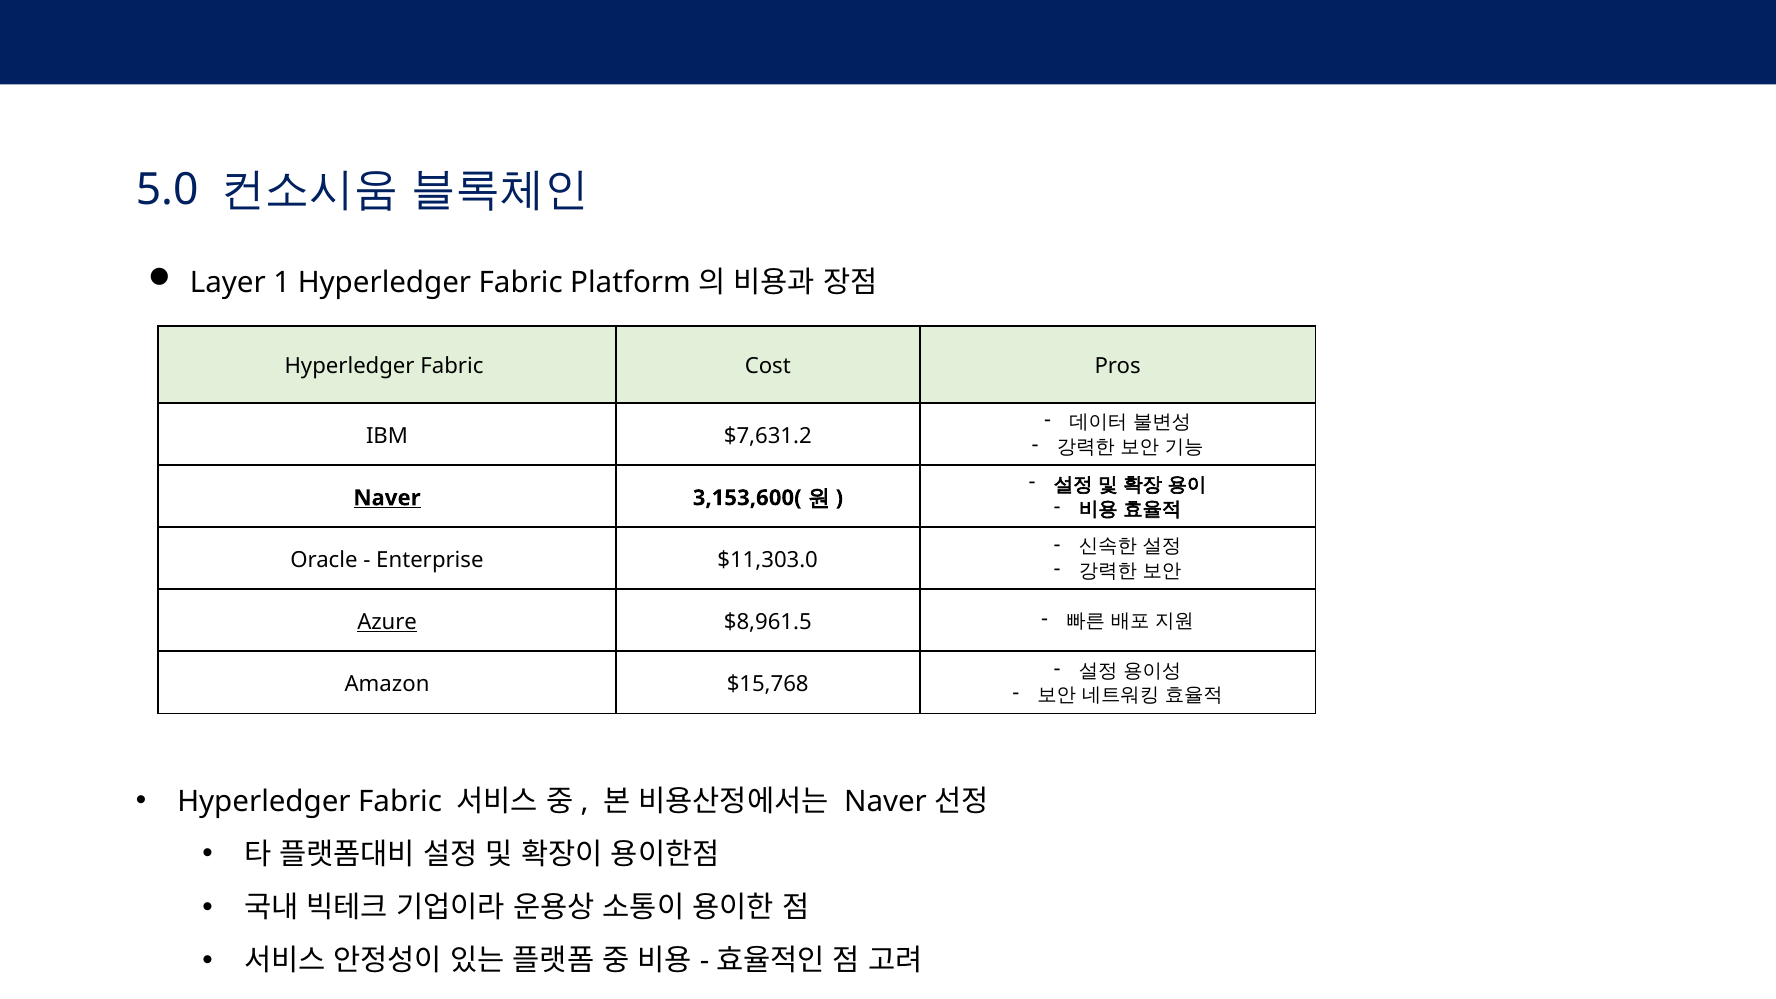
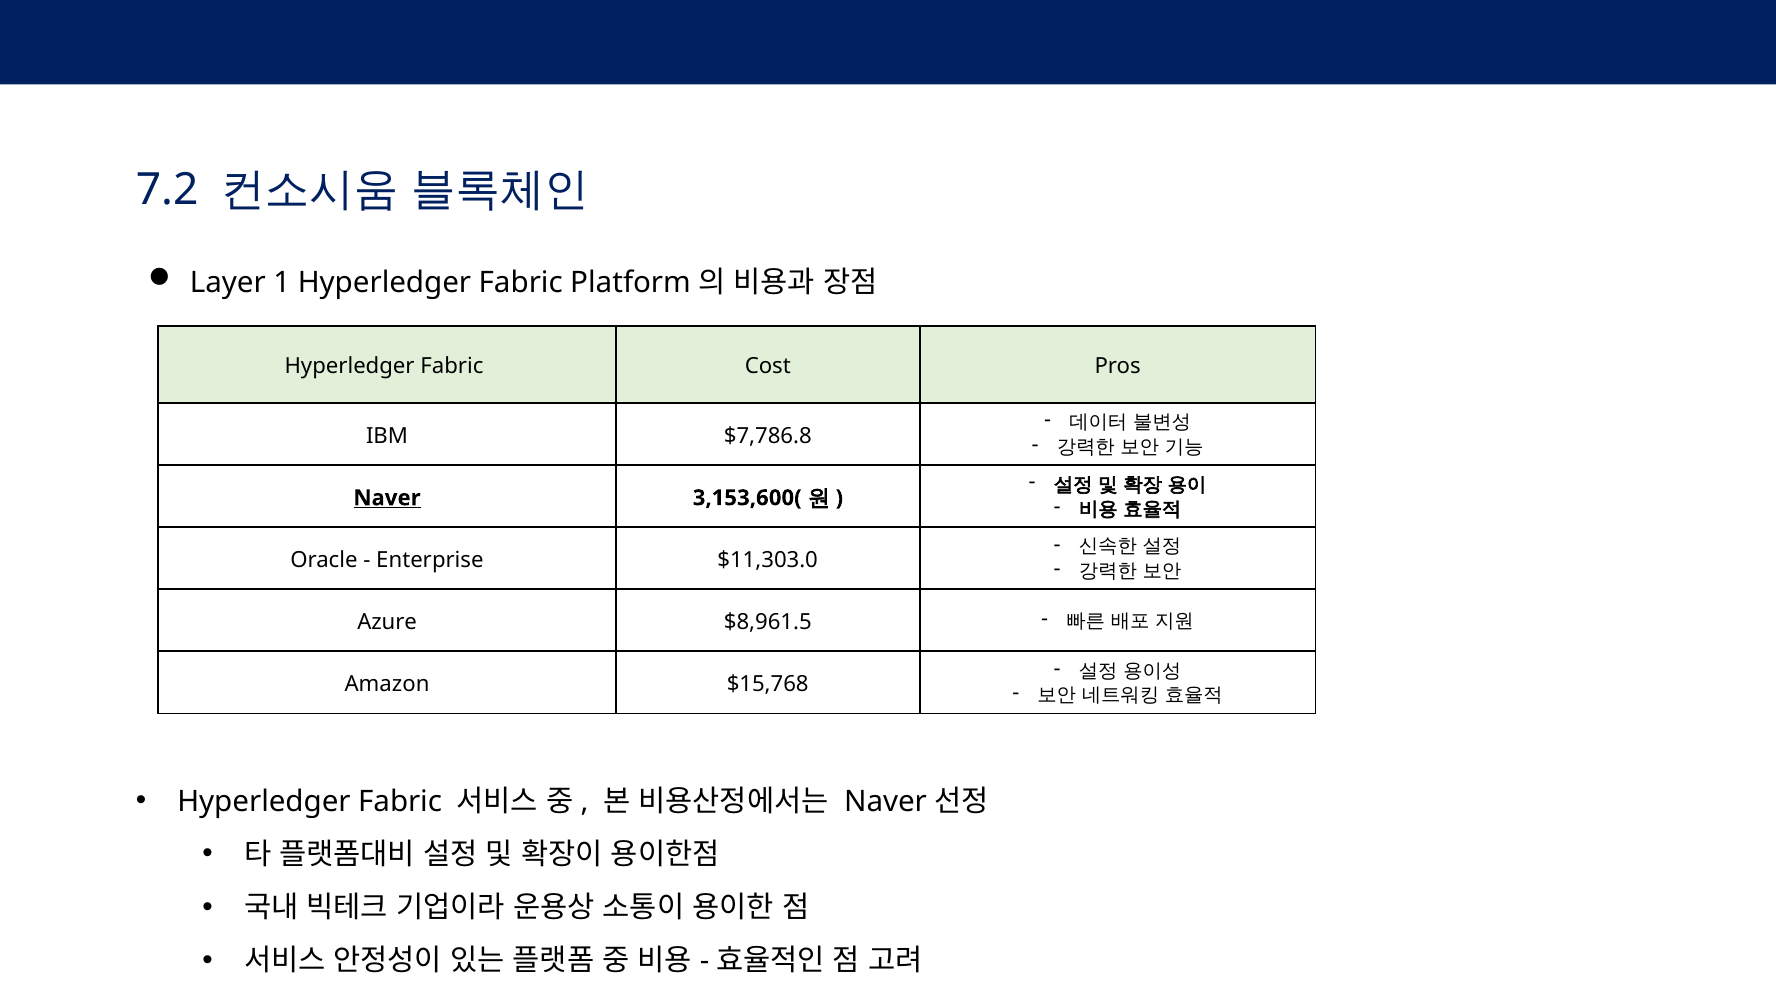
5.0: 5.0 -> 7.2 (167, 190)
$7,631.2: $7,631.2 -> $7,786.8 (768, 436)
Azure underline: present -> none (387, 622)
